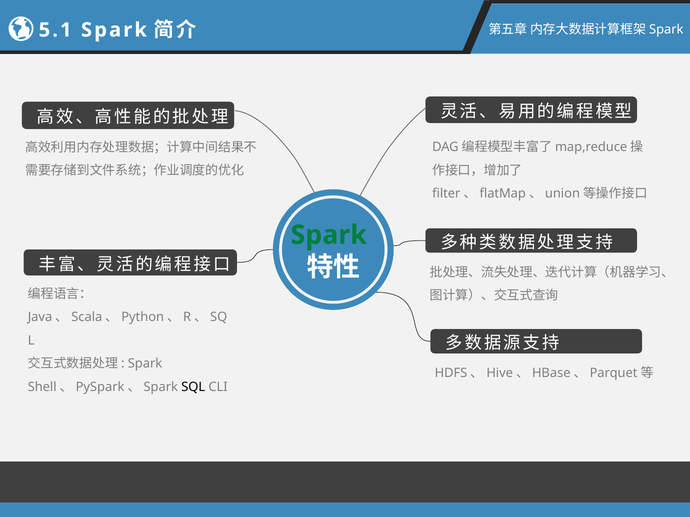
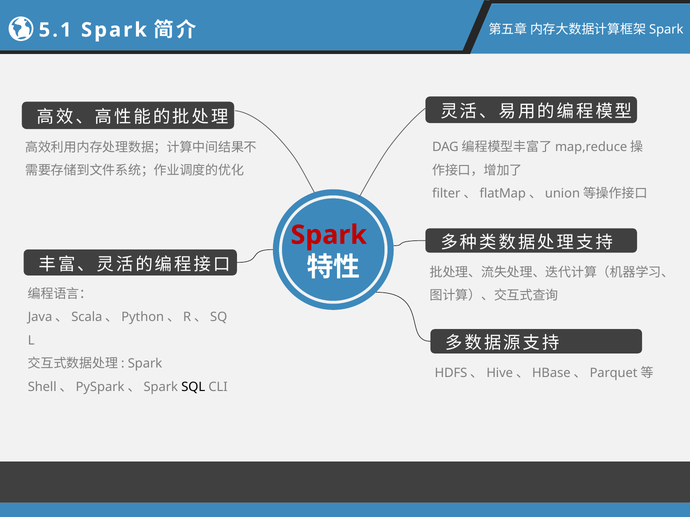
Spark colour: green -> red (329, 235)
